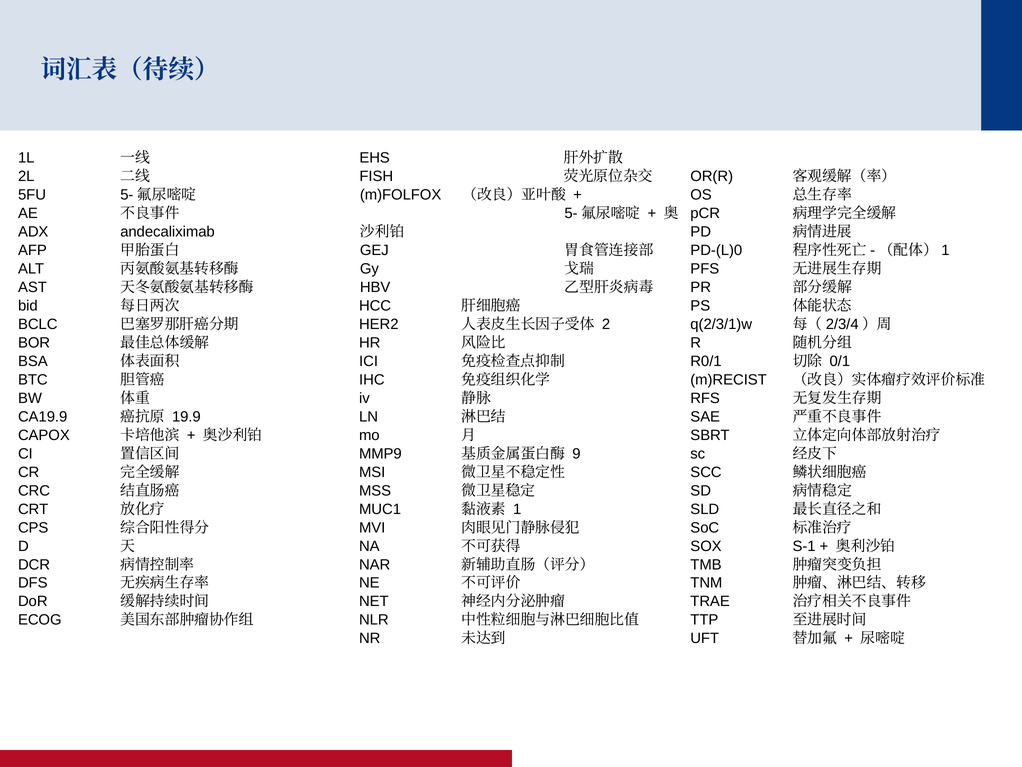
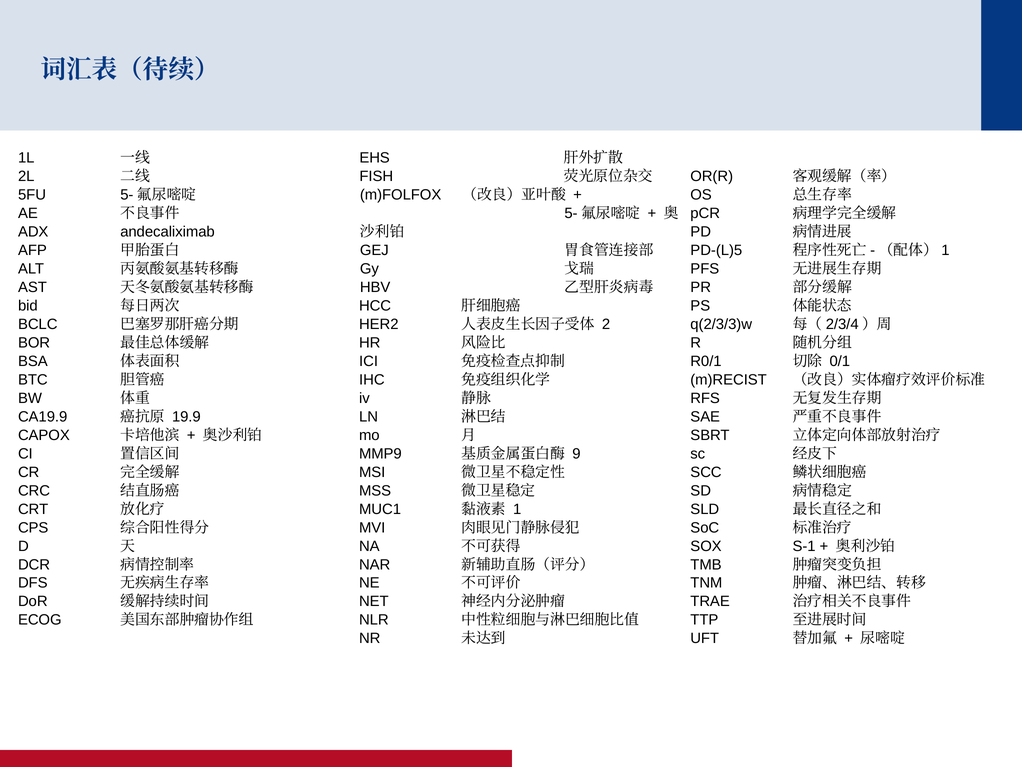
PD-(L)0: PD-(L)0 -> PD-(L)5 (716, 250)
q(2/3/1)w: q(2/3/1)w -> q(2/3/3)w (721, 324)
